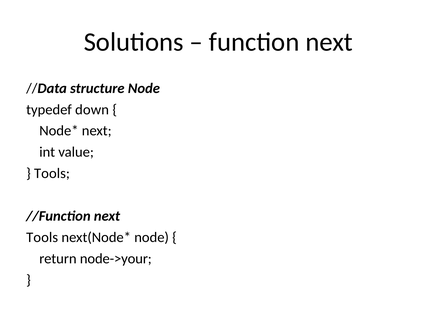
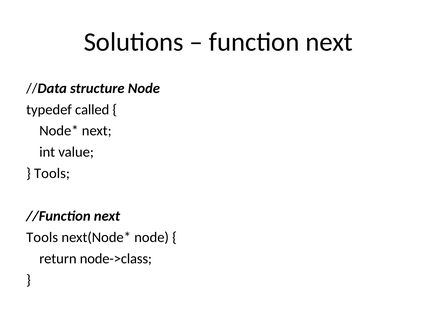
down: down -> called (92, 110)
node->your: node->your -> node->class (116, 259)
